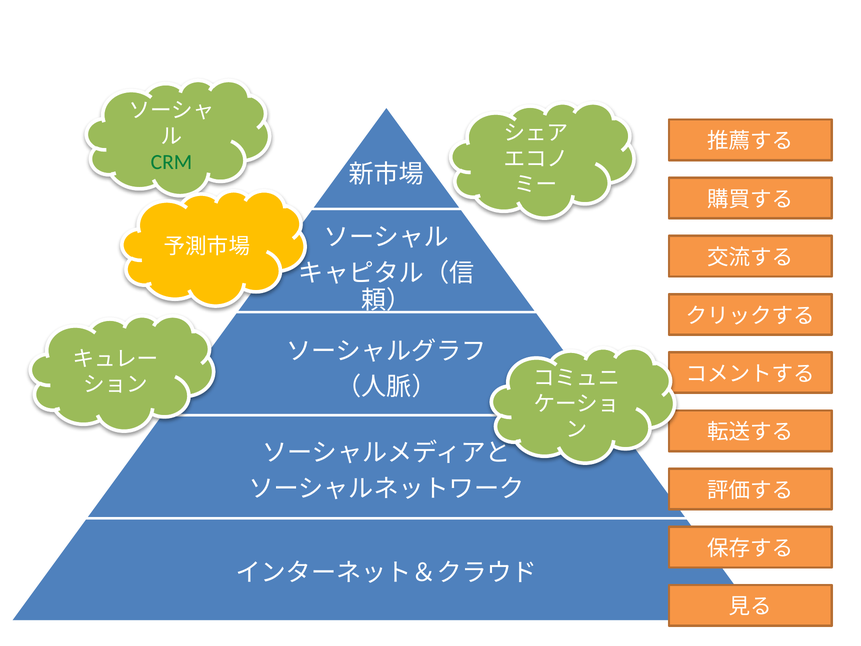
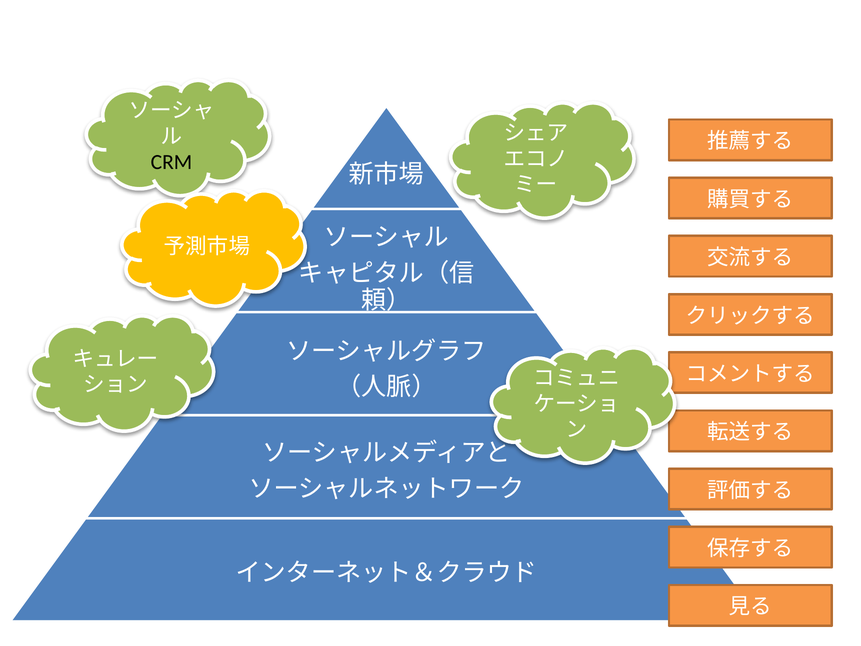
CRM colour: green -> black (171, 162)
